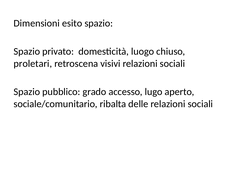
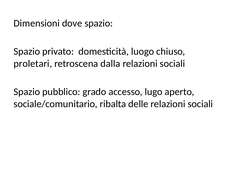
esito: esito -> dove (72, 23)
visivi: visivi -> dalla (110, 64)
